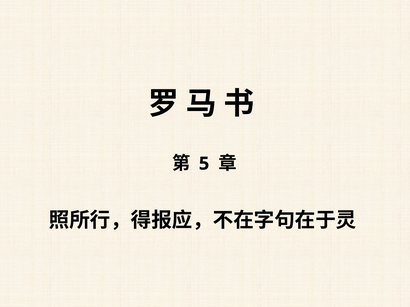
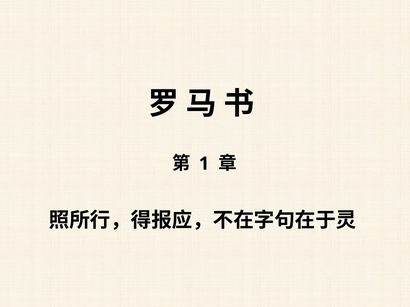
5: 5 -> 1 (204, 164)
